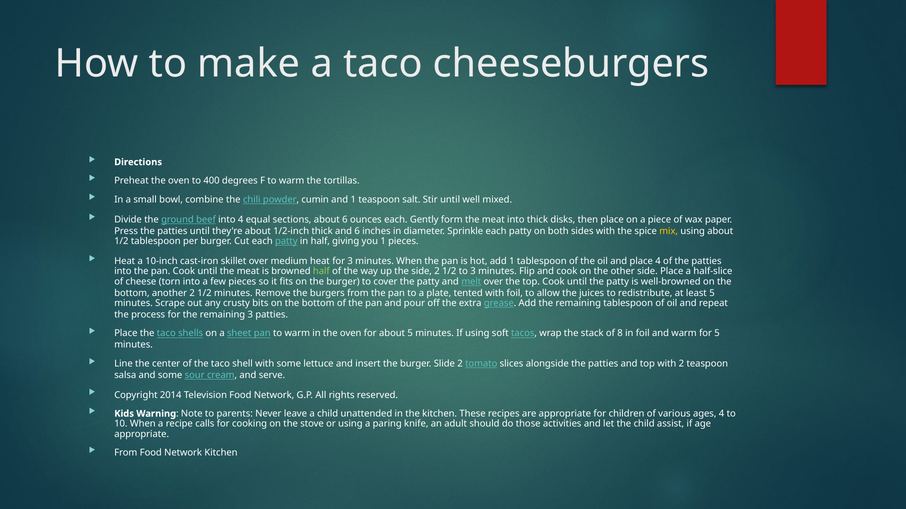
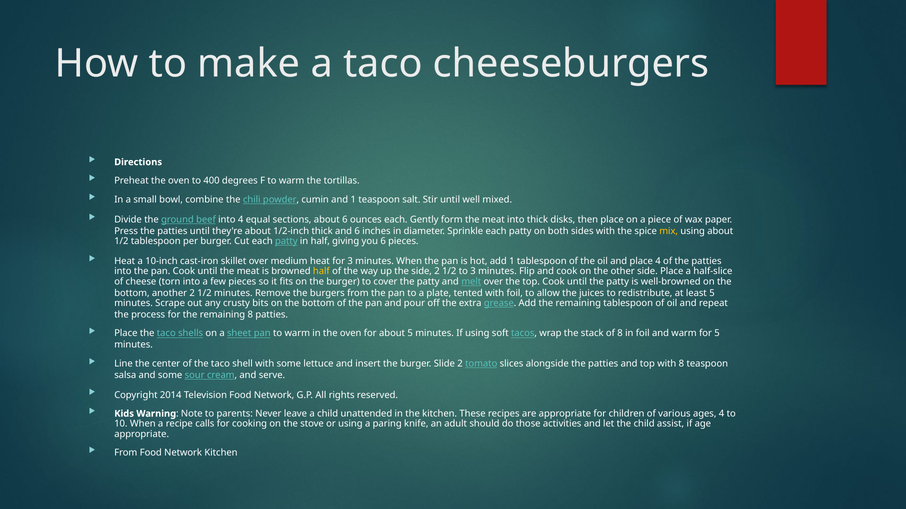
you 1: 1 -> 6 (383, 241)
half colour: light green -> yellow (321, 272)
remaining 3: 3 -> 8 (250, 315)
with 2: 2 -> 8 (681, 364)
